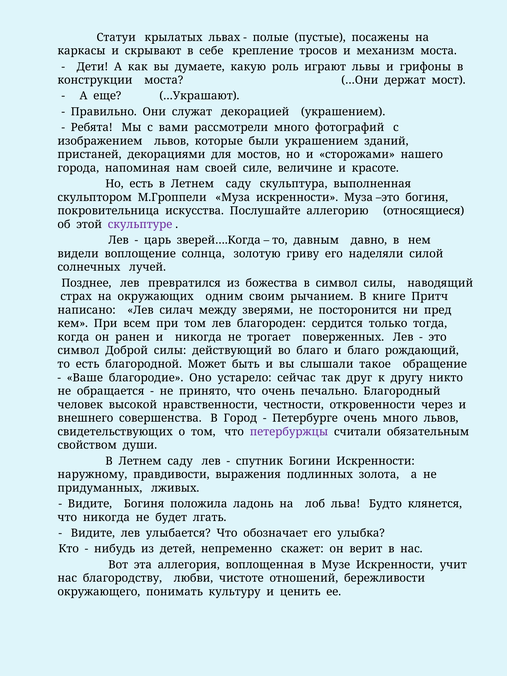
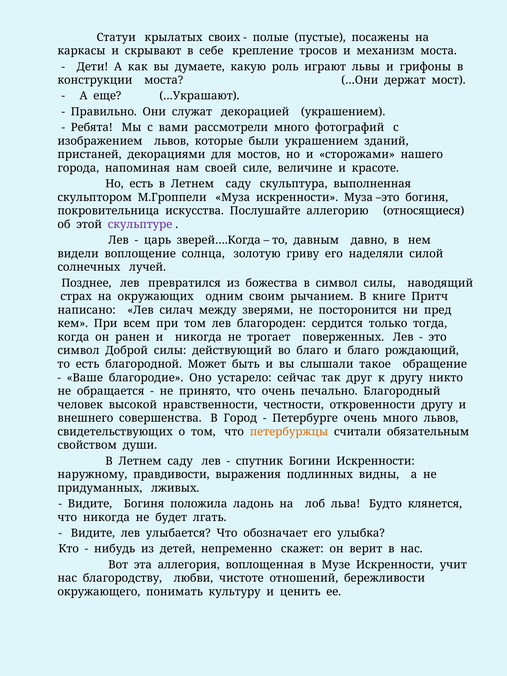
львах: львах -> своих (224, 37)
откровенности через: через -> другу (437, 405)
петербуржцы colour: purple -> orange (289, 432)
золота: золота -> видны (379, 475)
